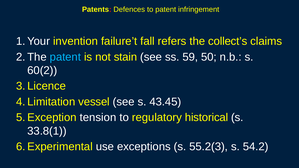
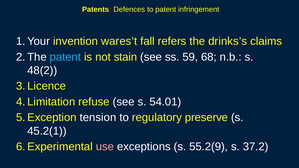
failure’t: failure’t -> wares’t (119, 41)
collect’s: collect’s -> drinks’s (228, 41)
50: 50 -> 68 (209, 57)
60(2: 60(2 -> 48(2 (42, 70)
vessel: vessel -> refuse (94, 102)
43.45: 43.45 -> 54.01 (165, 102)
historical: historical -> preserve (206, 118)
33.8(1: 33.8(1 -> 45.2(1 (47, 131)
use colour: white -> pink (105, 147)
55.2(3: 55.2(3 -> 55.2(9 (209, 147)
54.2: 54.2 -> 37.2 (256, 147)
